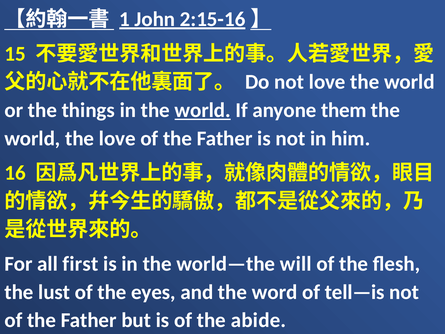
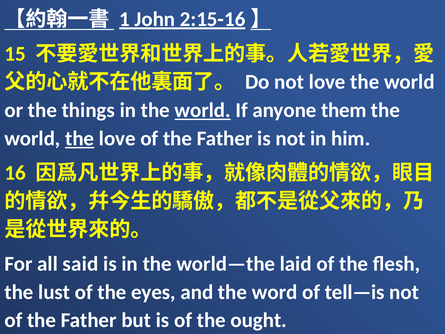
the underline: none -> present (80, 138)
first: first -> said (80, 264)
will: will -> laid (296, 264)
abide: abide -> ought (259, 320)
